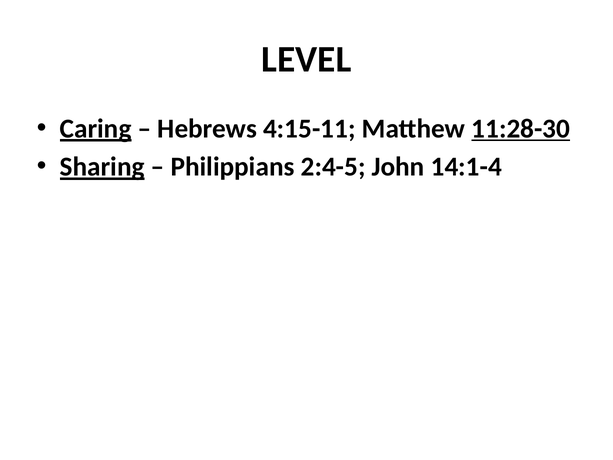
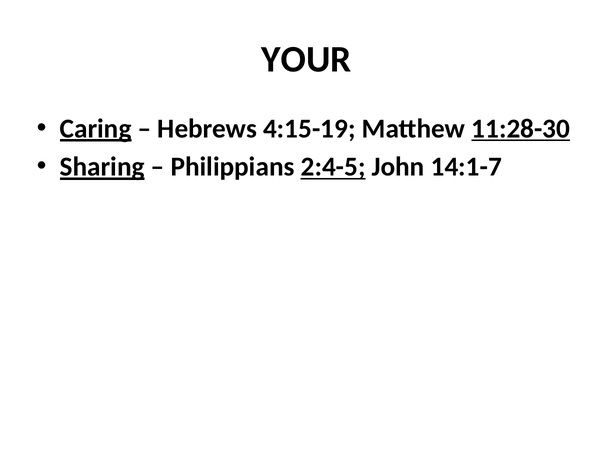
LEVEL: LEVEL -> YOUR (306, 59)
4:15-11: 4:15-11 -> 4:15-19 (309, 129)
2:4-5 underline: none -> present (333, 167)
14:1-4: 14:1-4 -> 14:1-7 (466, 167)
